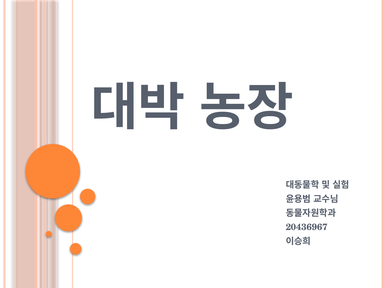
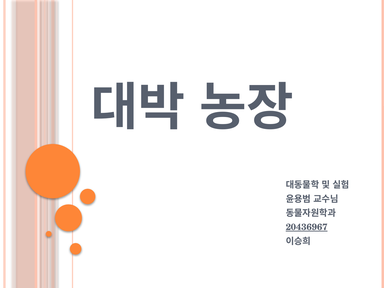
20436967 underline: none -> present (307, 227)
